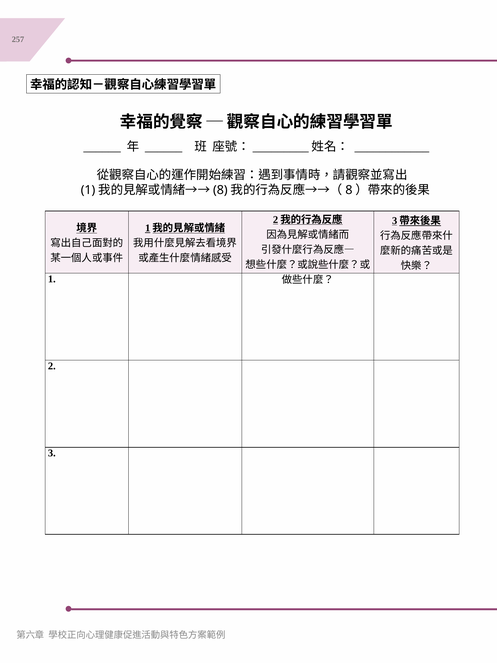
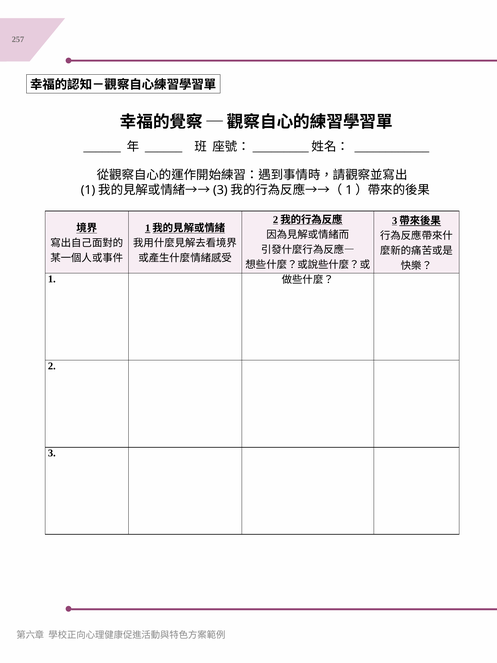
8: 8 -> 3 (220, 190)
8: 8 -> 1 (349, 190)
